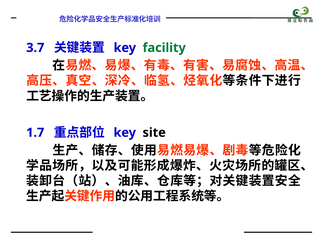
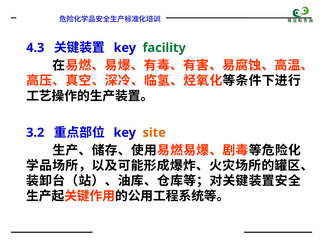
3.7: 3.7 -> 4.3 (35, 48)
1.7: 1.7 -> 3.2 (35, 133)
site colour: black -> orange (154, 133)
